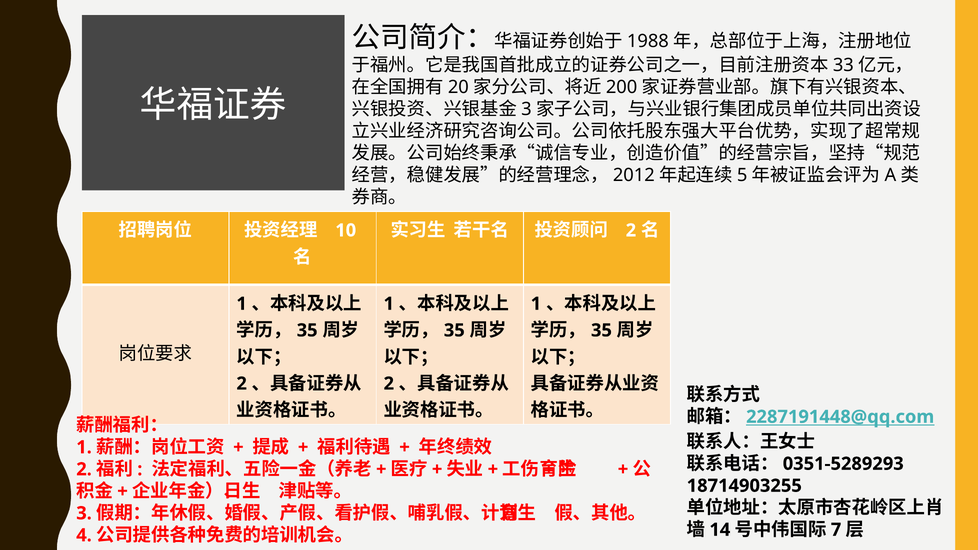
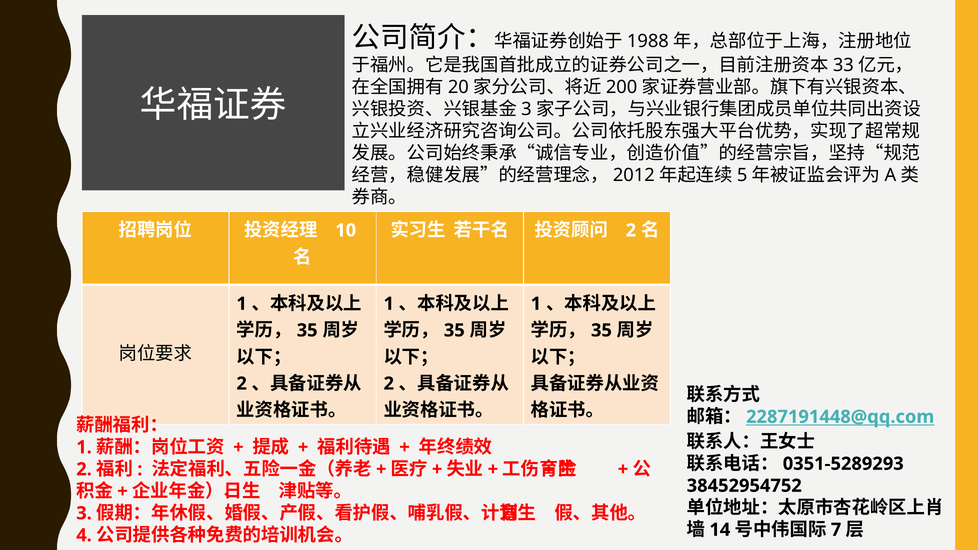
18714903255: 18714903255 -> 38452954752 (744, 486)
